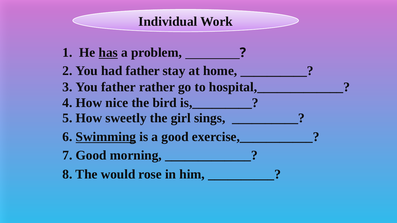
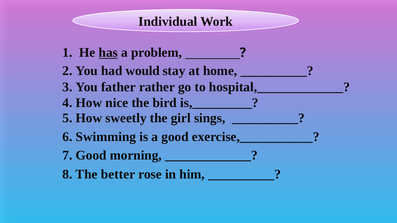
had father: father -> would (143, 71)
Swimming underline: present -> none (106, 137)
would: would -> better (118, 174)
